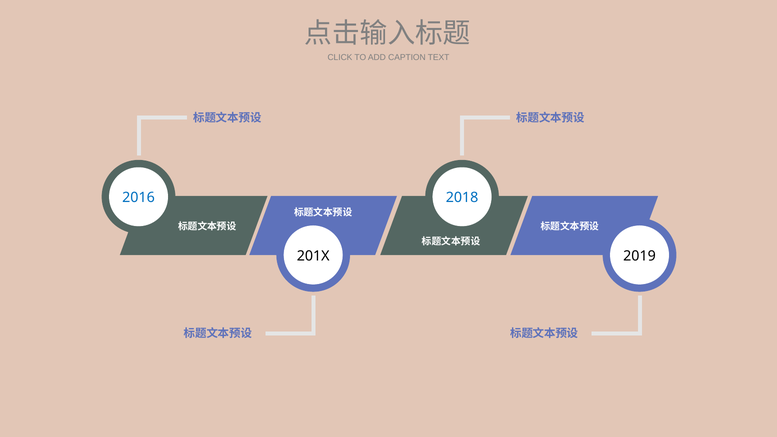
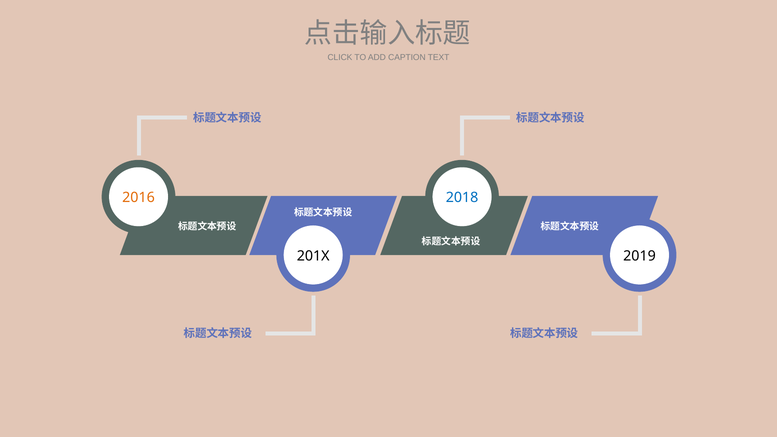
2016 colour: blue -> orange (139, 198)
